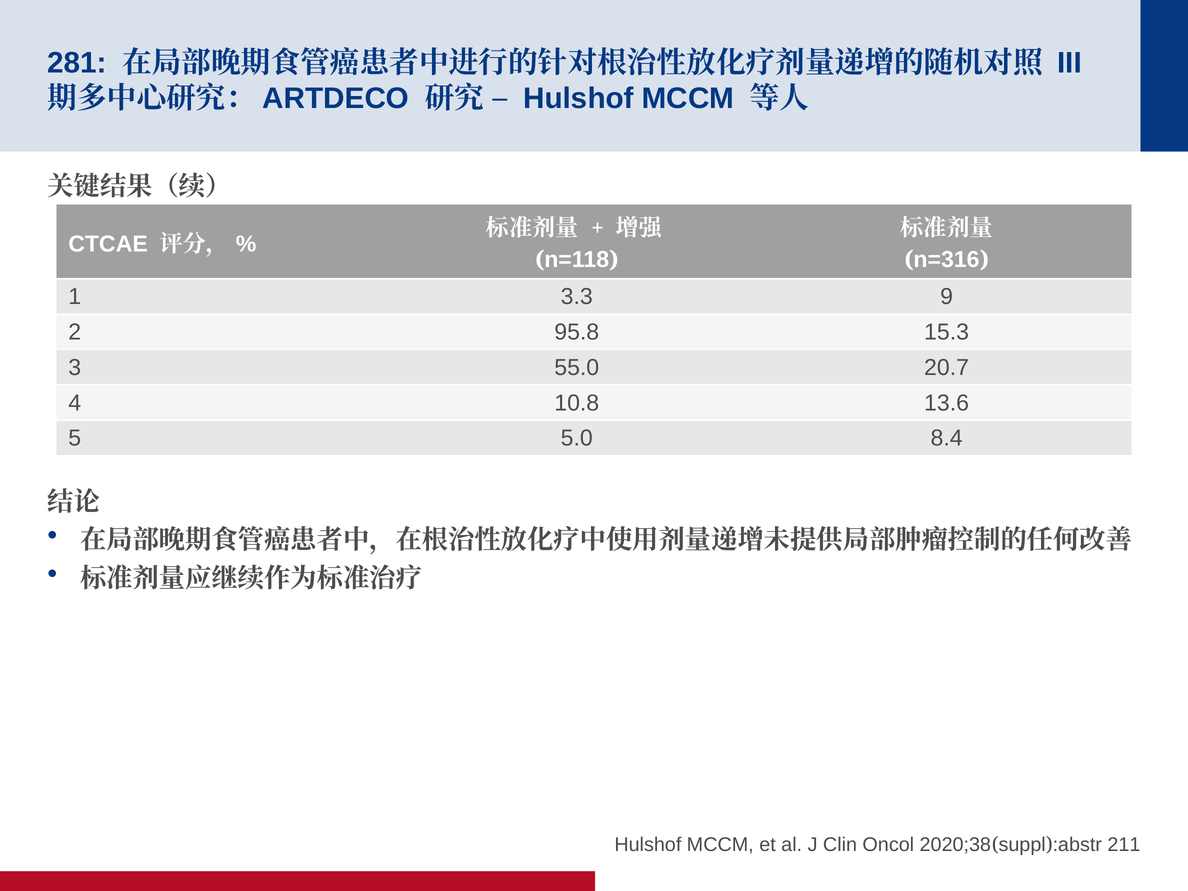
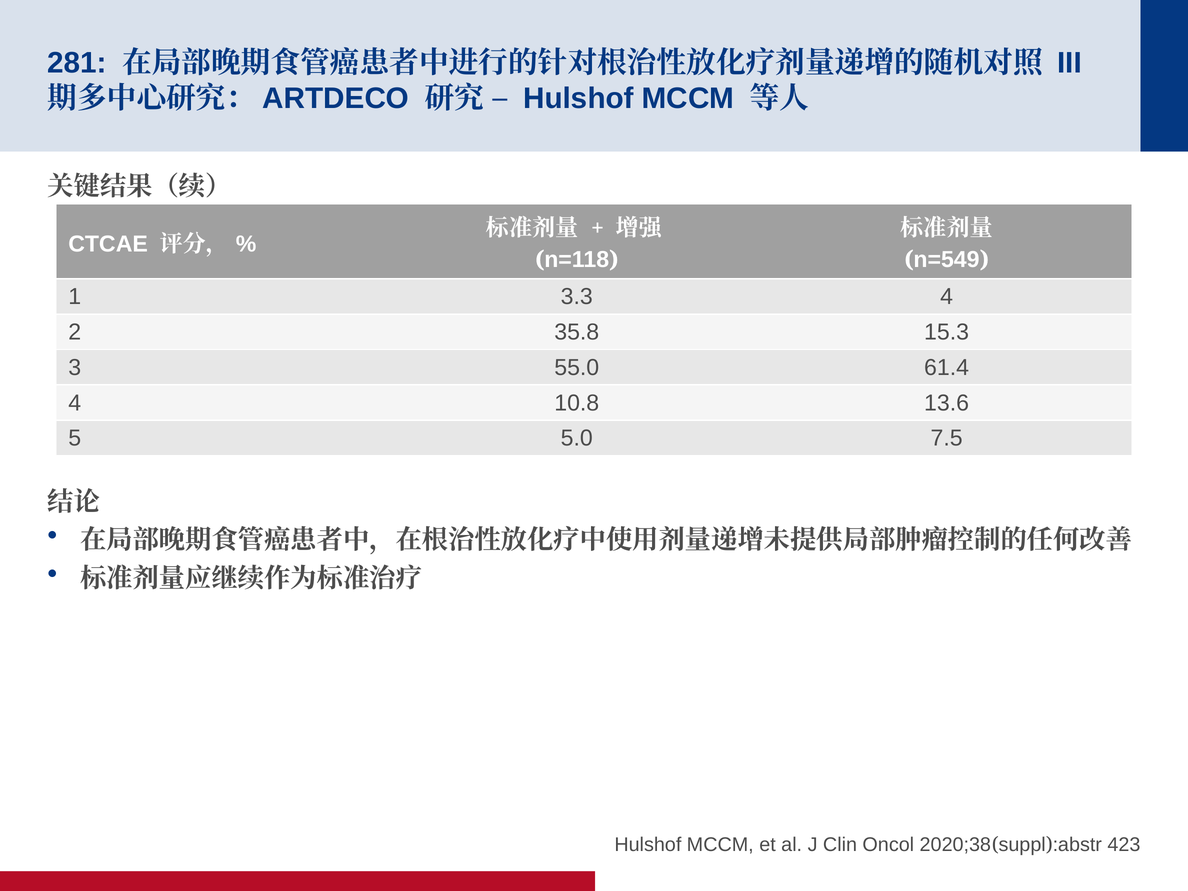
n=316: n=316 -> n=549 (946, 260)
3.3 9: 9 -> 4 (947, 297)
95.8: 95.8 -> 35.8 (577, 332)
20.7: 20.7 -> 61.4 (947, 368)
8.4: 8.4 -> 7.5 (947, 438)
211: 211 -> 423 (1124, 845)
